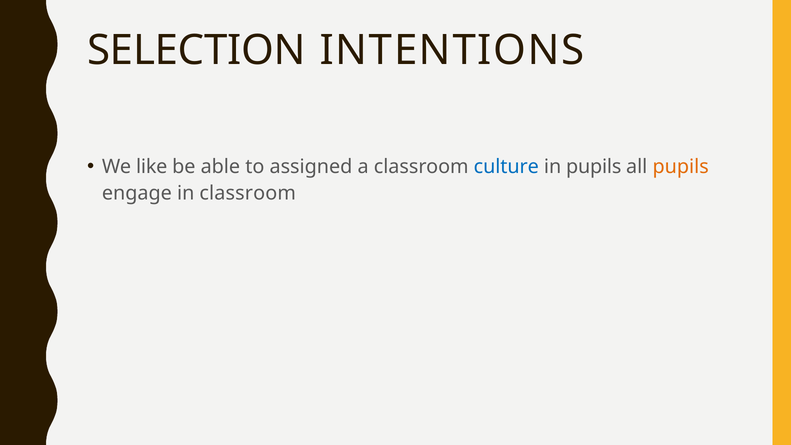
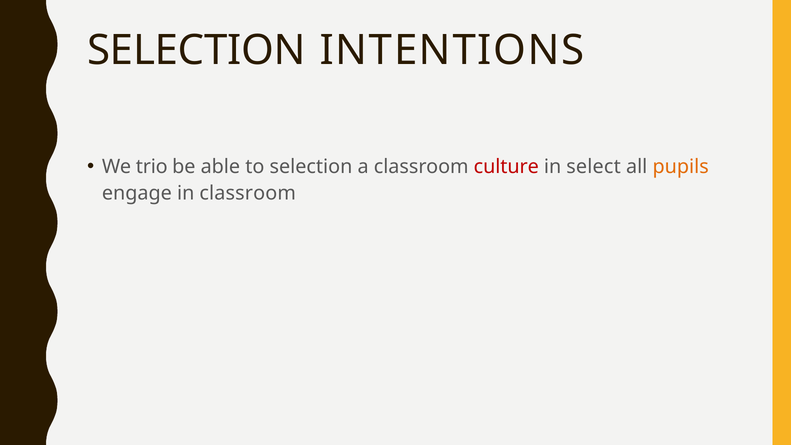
like: like -> trio (152, 167)
to assigned: assigned -> selection (311, 167)
culture colour: blue -> red (506, 167)
in pupils: pupils -> select (594, 167)
